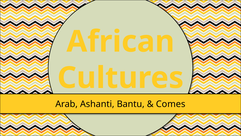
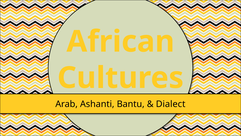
Comes: Comes -> Dialect (171, 104)
